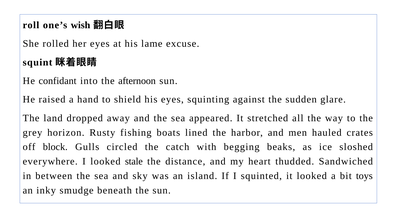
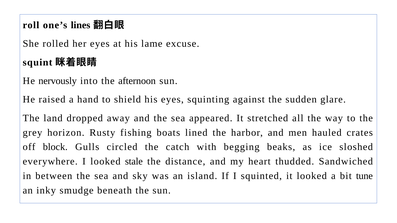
wish: wish -> lines (81, 25)
confidant: confidant -> nervously (58, 81)
toys: toys -> tune (364, 176)
